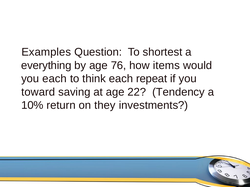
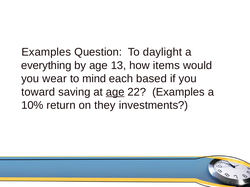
shortest: shortest -> daylight (162, 52)
76: 76 -> 13 (119, 66)
you each: each -> wear (55, 79)
think: think -> mind (94, 79)
repeat: repeat -> based (151, 79)
age underline: none -> present (115, 92)
22 Tendency: Tendency -> Examples (178, 92)
